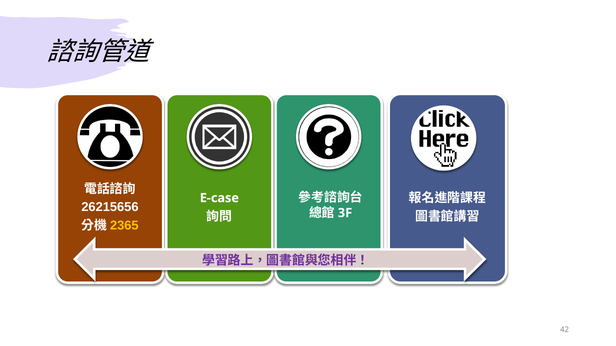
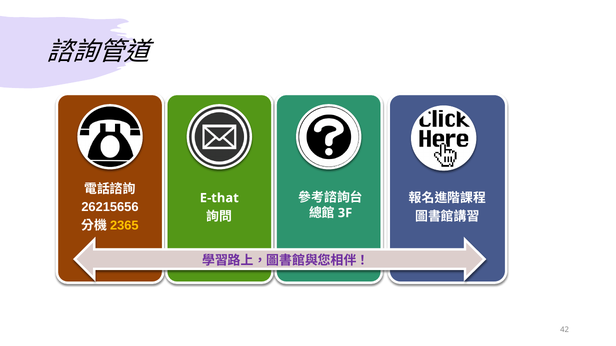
E-case: E-case -> E-that (219, 198)
